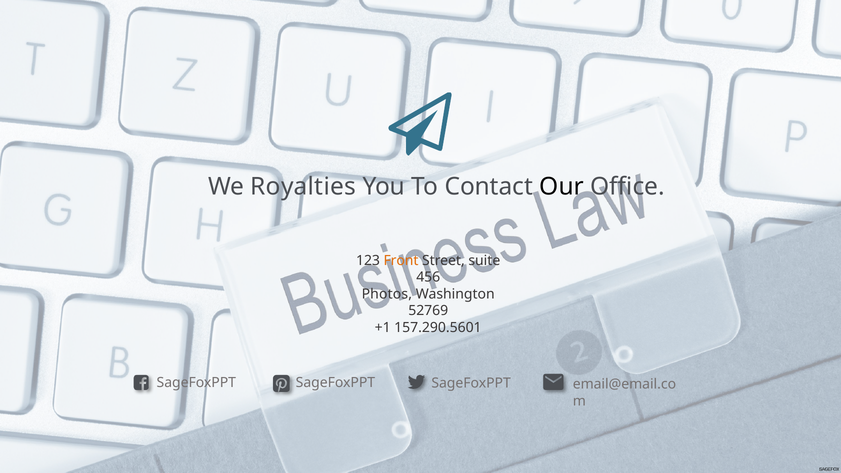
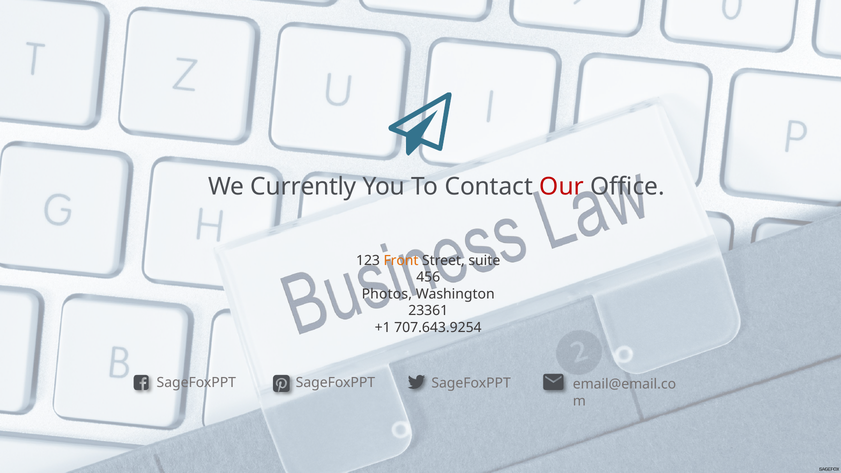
Royalties: Royalties -> Currently (303, 187)
Our colour: black -> red (562, 187)
52769: 52769 -> 23361 (428, 311)
157.290.5601: 157.290.5601 -> 707.643.9254 (438, 328)
